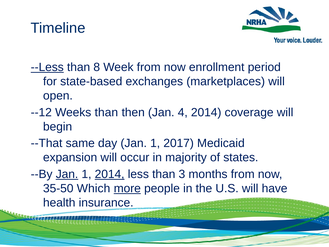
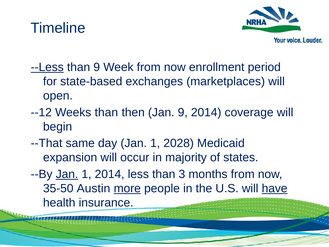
than 8: 8 -> 9 (97, 67)
Jan 4: 4 -> 9 (183, 112)
2017: 2017 -> 2028 (179, 143)
2014 underline: present -> none (110, 174)
Which: Which -> Austin (94, 188)
have underline: none -> present (275, 188)
